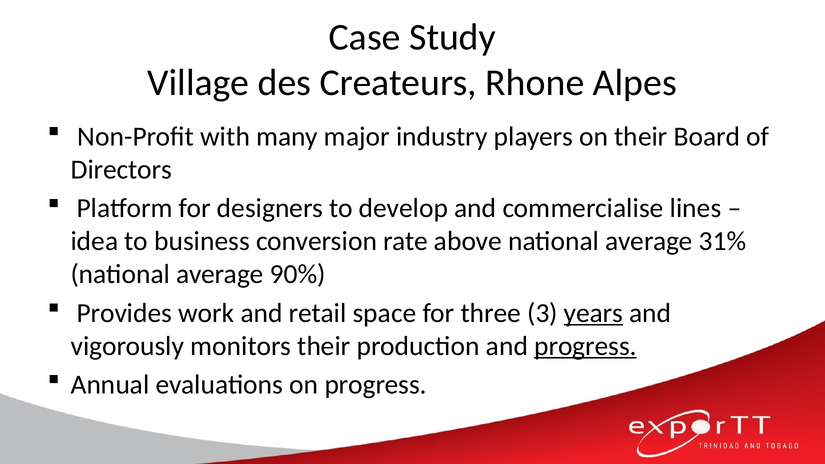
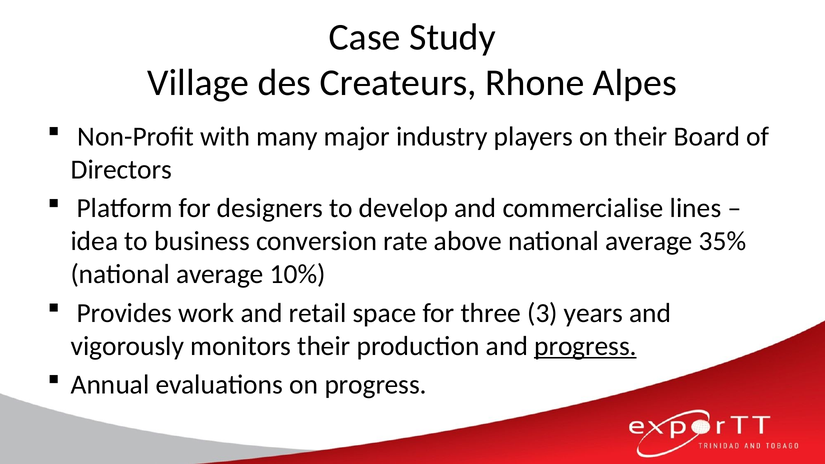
31%: 31% -> 35% (723, 241)
90%: 90% -> 10% (298, 274)
years underline: present -> none (593, 313)
